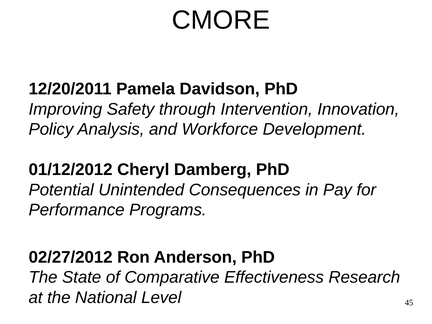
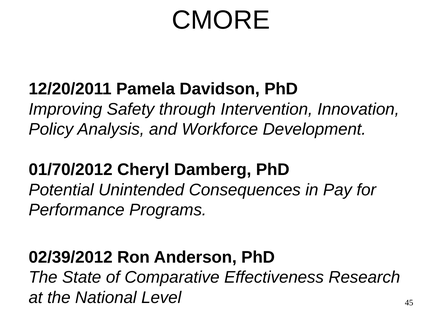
01/12/2012: 01/12/2012 -> 01/70/2012 (71, 170)
02/27/2012: 02/27/2012 -> 02/39/2012 (71, 257)
